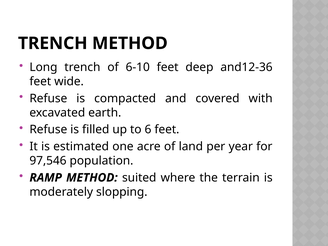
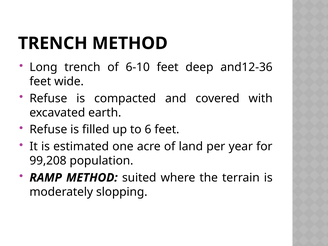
97,546: 97,546 -> 99,208 (48, 161)
